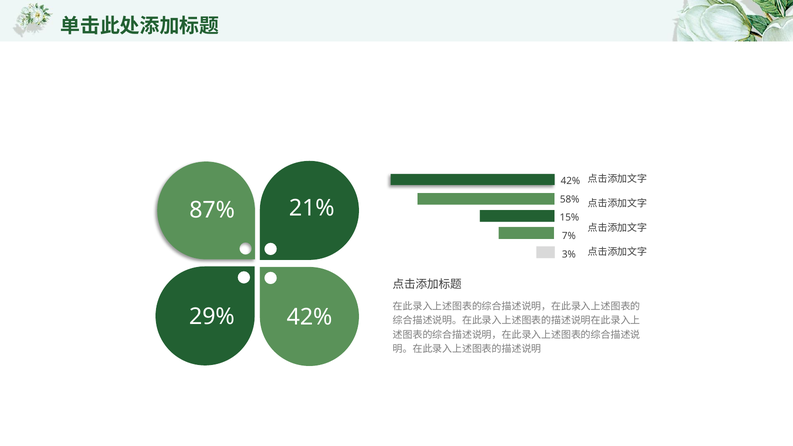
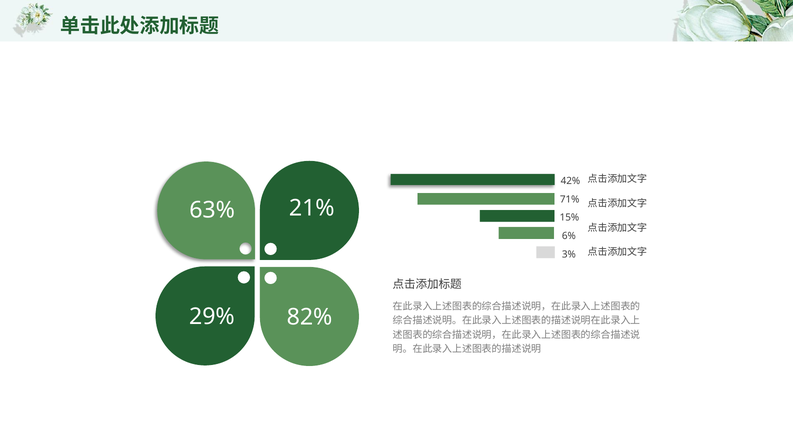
58%: 58% -> 71% (570, 199)
87%: 87% -> 63% (212, 210)
7%: 7% -> 6% (569, 236)
29% 42%: 42% -> 82% (310, 317)
